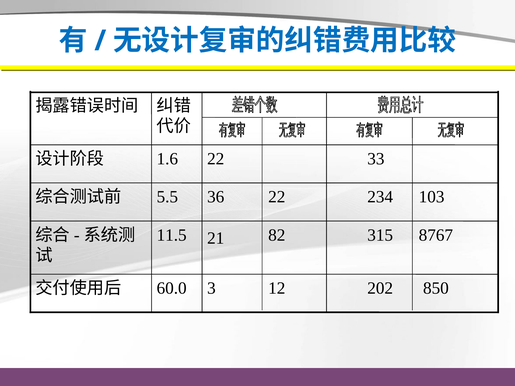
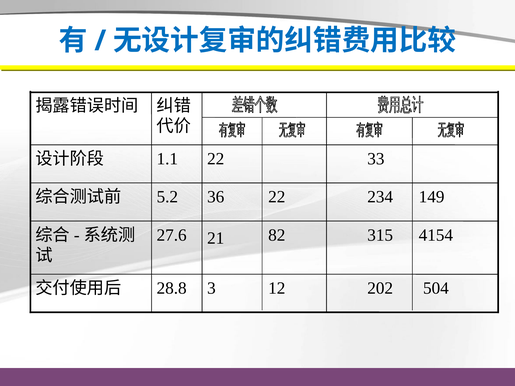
1.6: 1.6 -> 1.1 (167, 159)
5.5: 5.5 -> 5.2 (167, 197)
103: 103 -> 149 (432, 197)
11.5: 11.5 -> 27.6 (172, 235)
8767: 8767 -> 4154 (436, 235)
60.0: 60.0 -> 28.8 (172, 288)
850: 850 -> 504 (436, 288)
